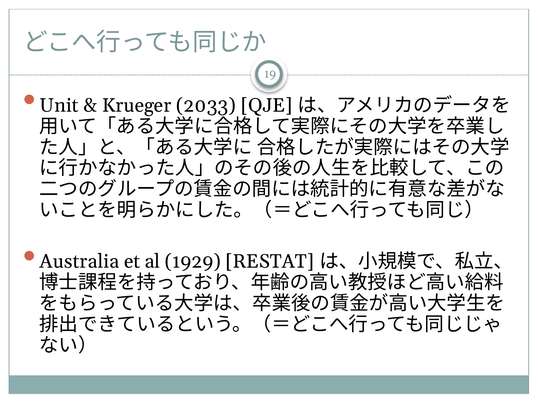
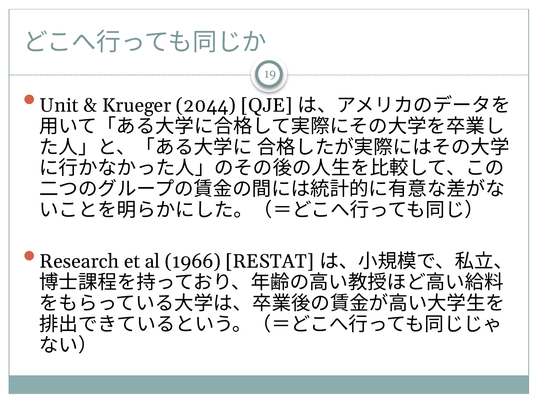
2033: 2033 -> 2044 (206, 106)
Australia: Australia -> Research (79, 262)
1929: 1929 -> 1966 (193, 262)
